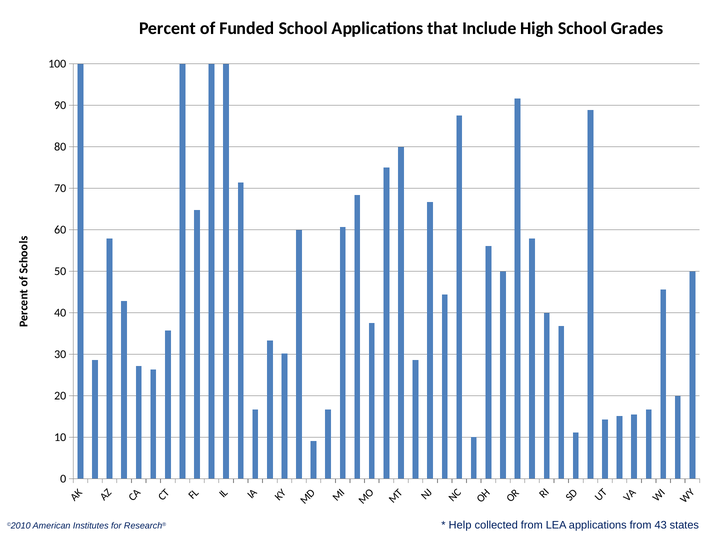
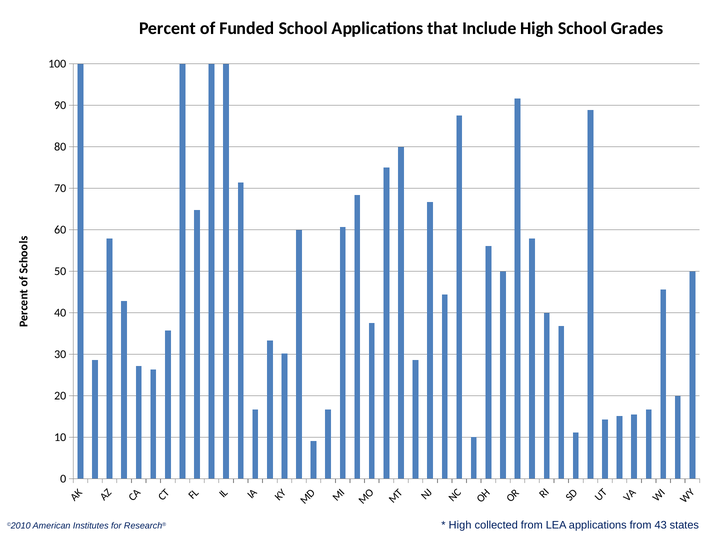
Help: Help -> High (460, 526)
